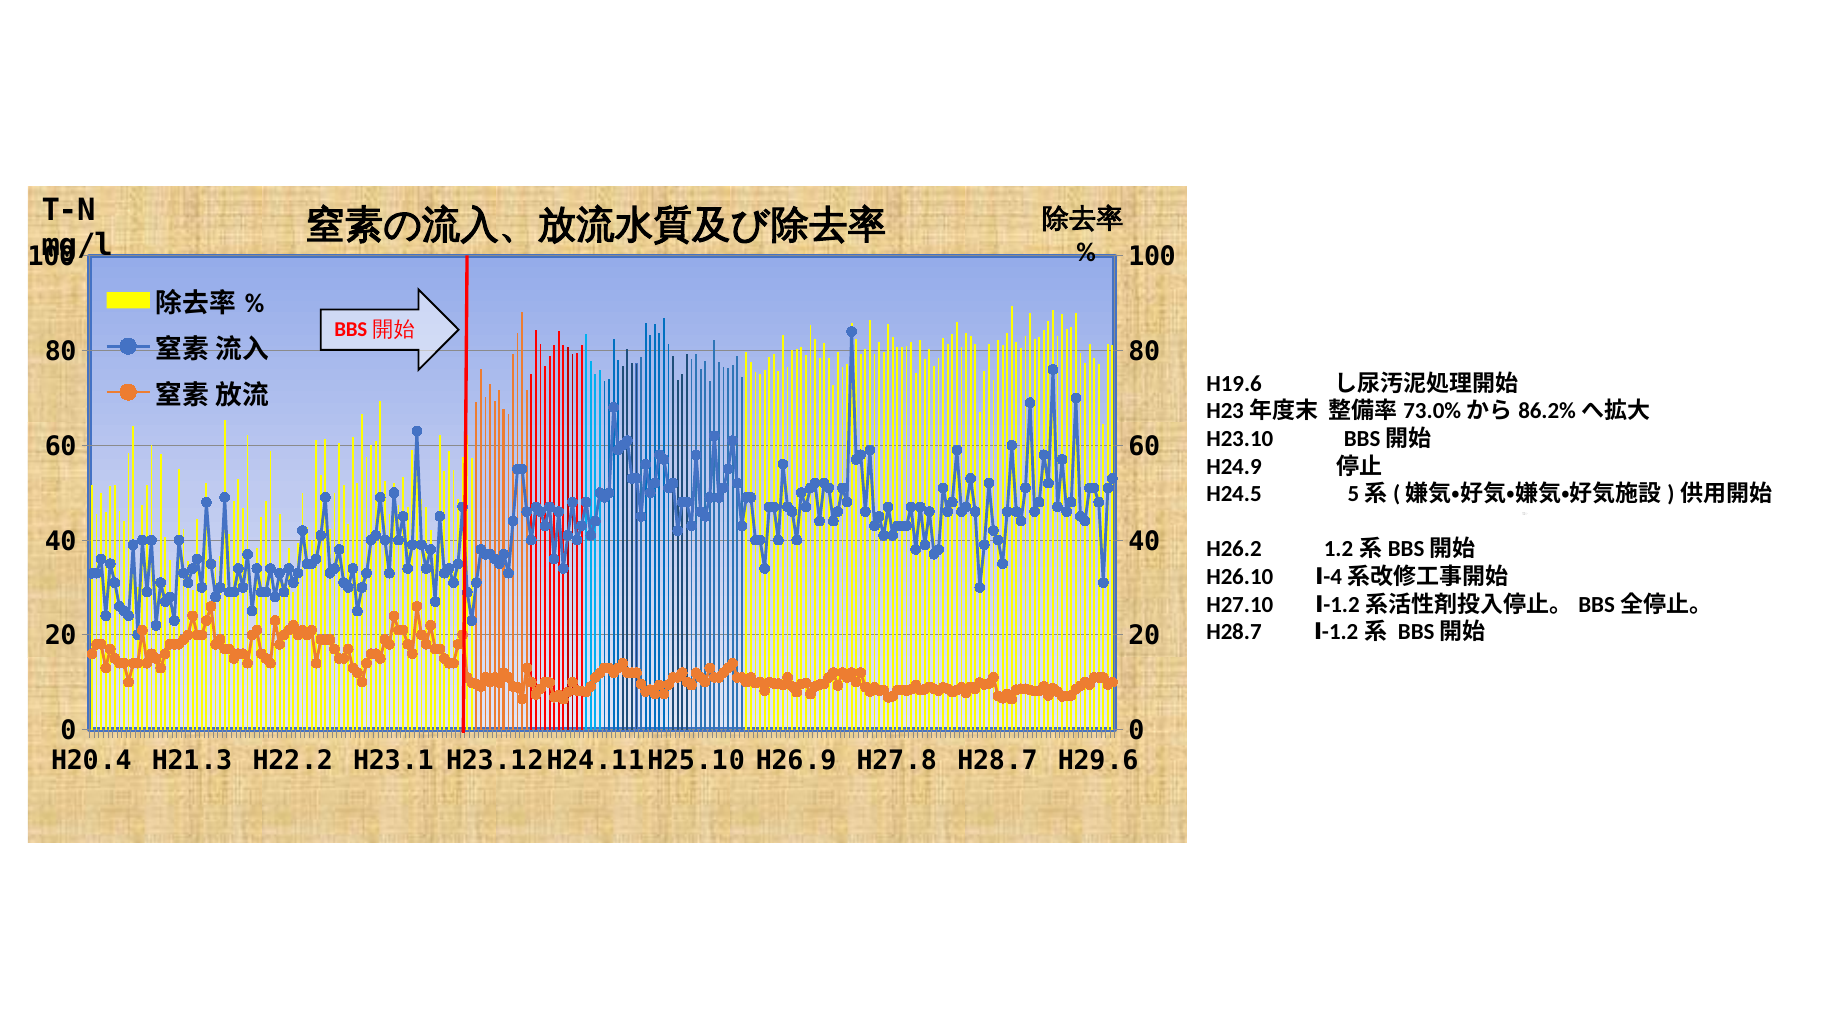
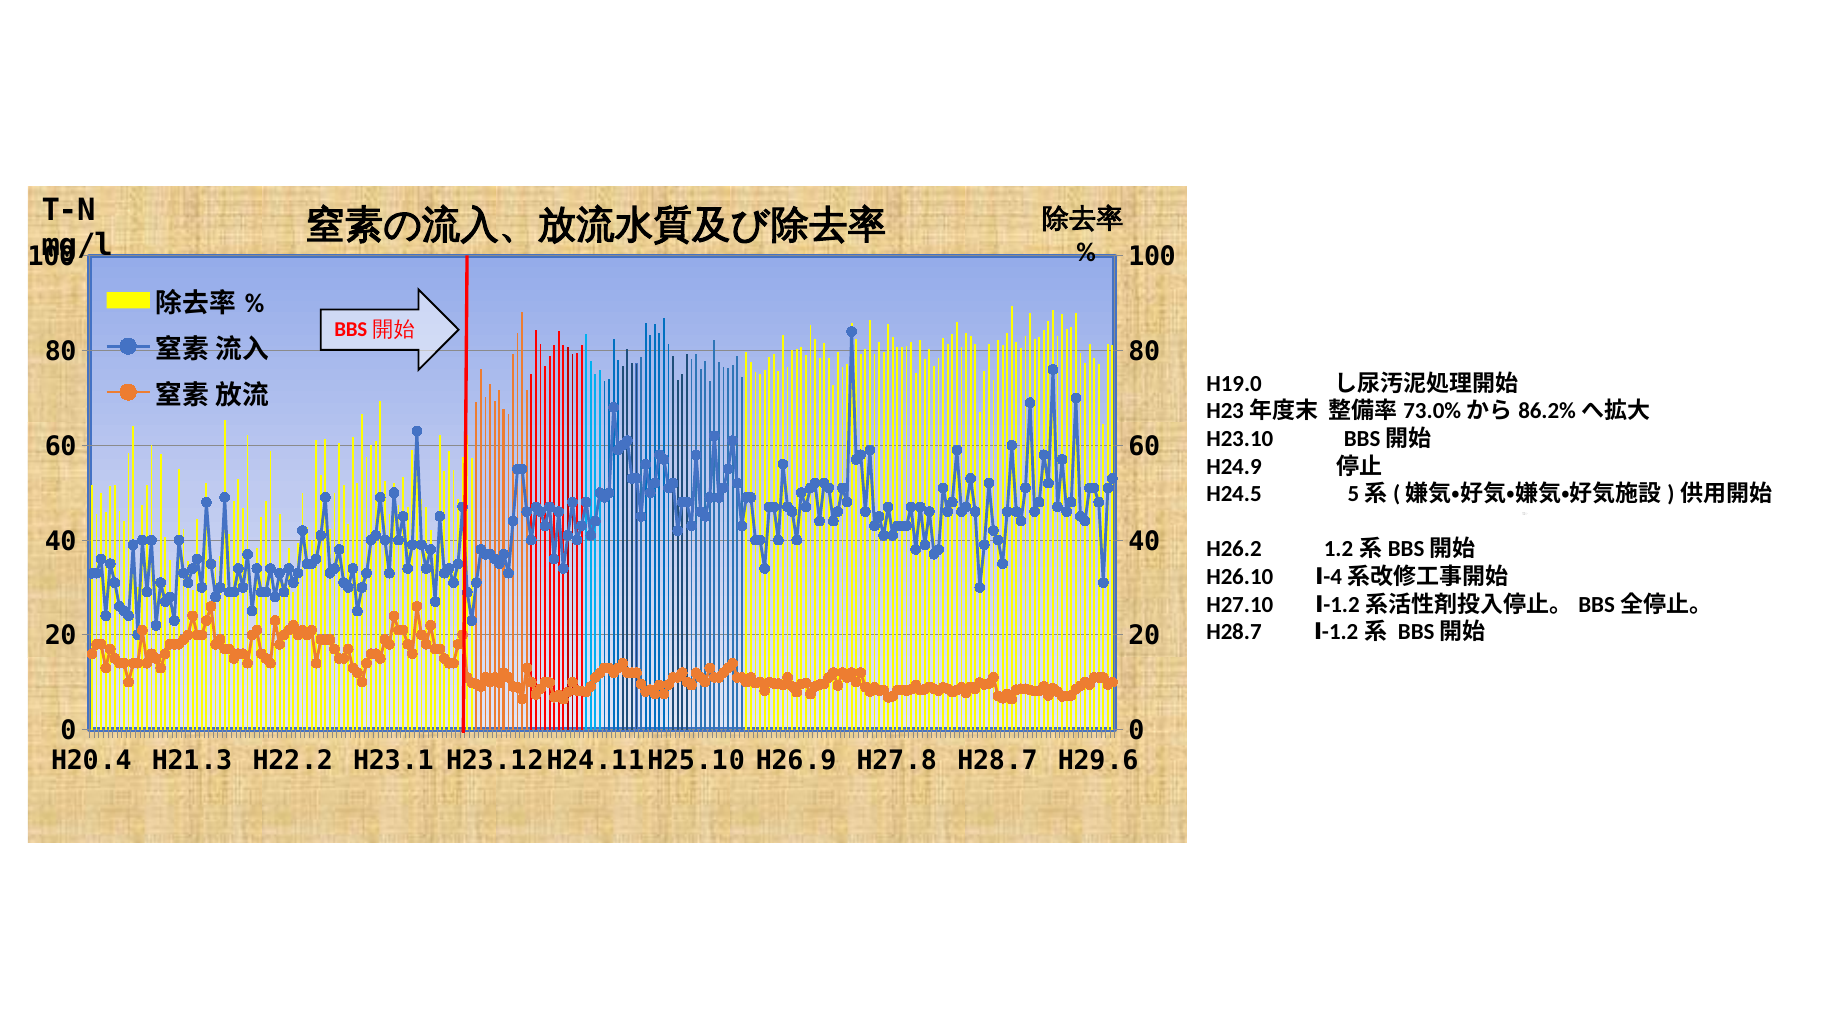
H19.6: H19.6 -> H19.0 (1234, 384)
